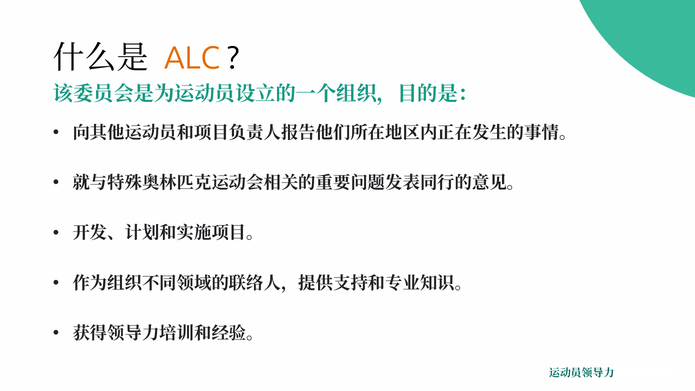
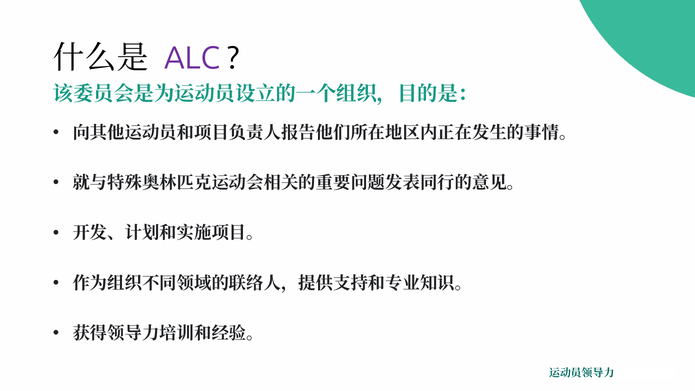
ALC colour: orange -> purple (192, 58)
